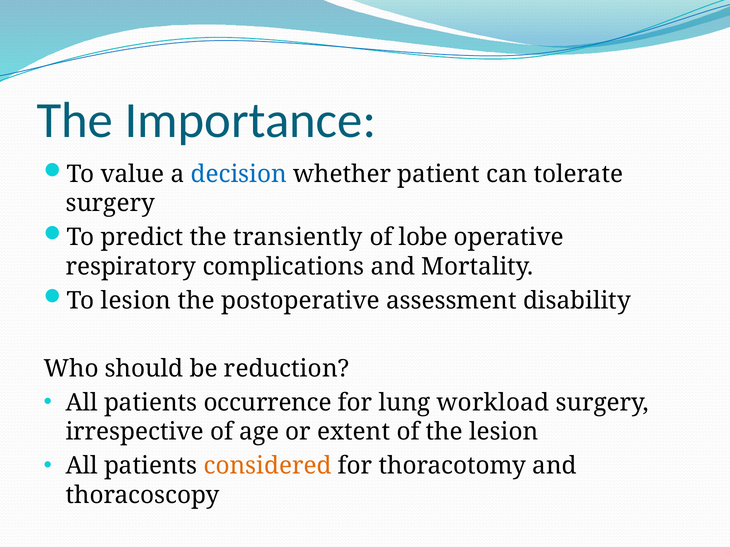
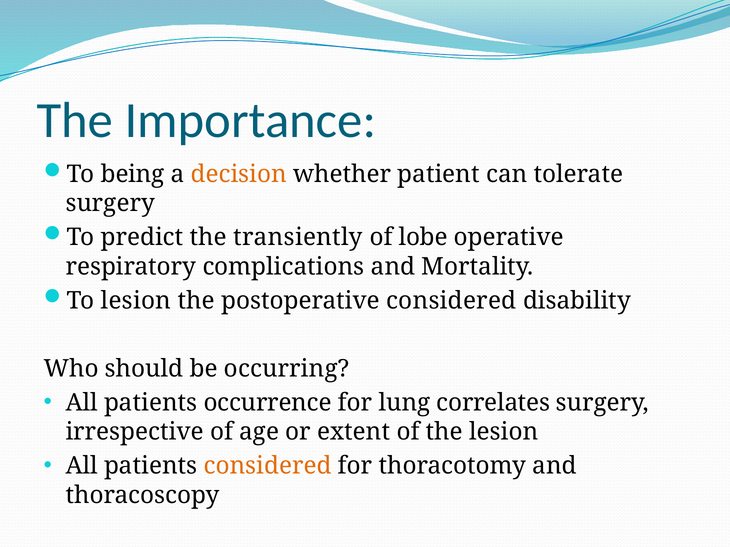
value: value -> being (133, 174)
decision colour: blue -> orange (239, 174)
postoperative assessment: assessment -> considered (451, 301)
reduction: reduction -> occurring (287, 369)
workload: workload -> correlates (493, 403)
